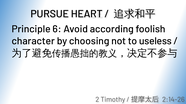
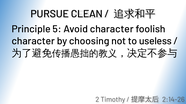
HEART: HEART -> CLEAN (87, 14)
6: 6 -> 5 (57, 29)
Avoid according: according -> character (112, 29)
